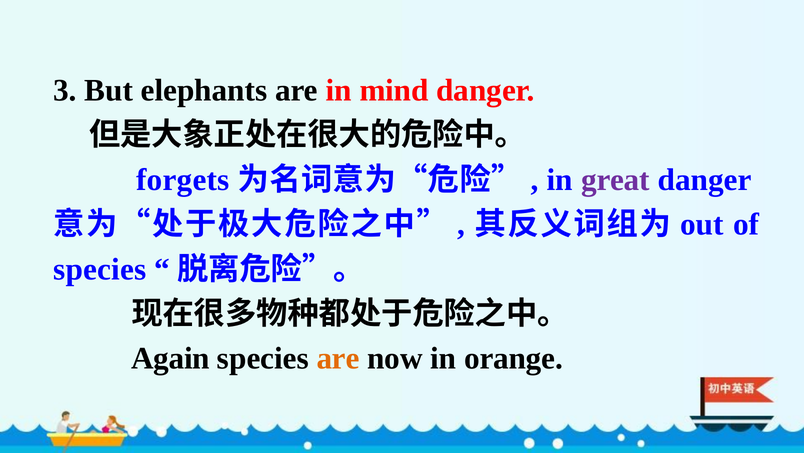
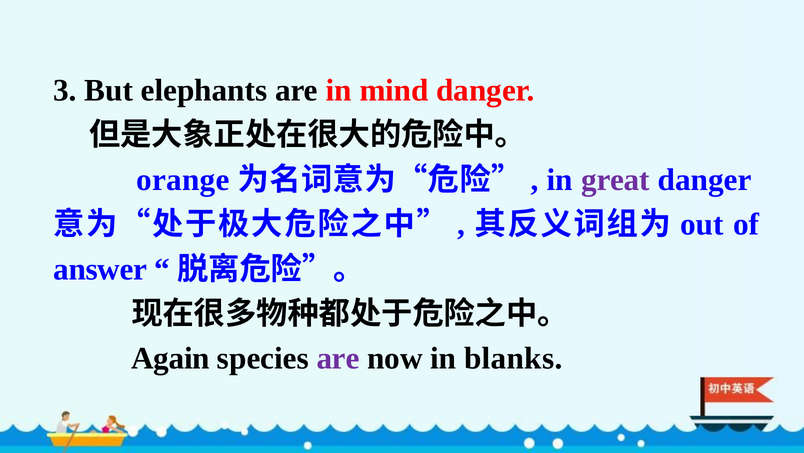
forgets: forgets -> orange (183, 179)
species: species -> answer (100, 269)
are colour: orange -> purple (338, 358)
orange: orange -> blanks (513, 358)
